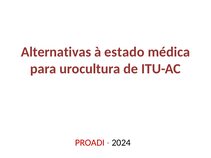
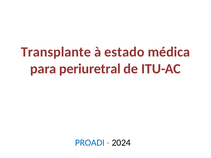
Alternativas: Alternativas -> Transplante (56, 52)
urocultura: urocultura -> periuretral (90, 69)
PROADI colour: red -> blue (90, 143)
